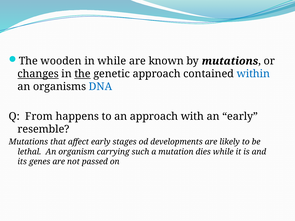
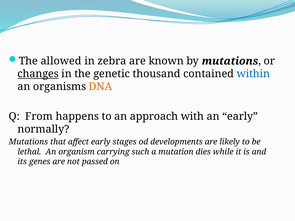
wooden: wooden -> allowed (61, 61)
in while: while -> zebra (112, 61)
the underline: present -> none (83, 74)
genetic approach: approach -> thousand (157, 74)
DNA colour: blue -> orange (100, 87)
resemble: resemble -> normally (43, 129)
